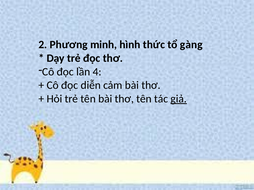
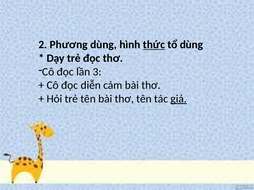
Phương minh: minh -> dùng (104, 45)
thức underline: none -> present (154, 45)
tổ gàng: gàng -> dùng (191, 45)
4: 4 -> 3 (97, 72)
